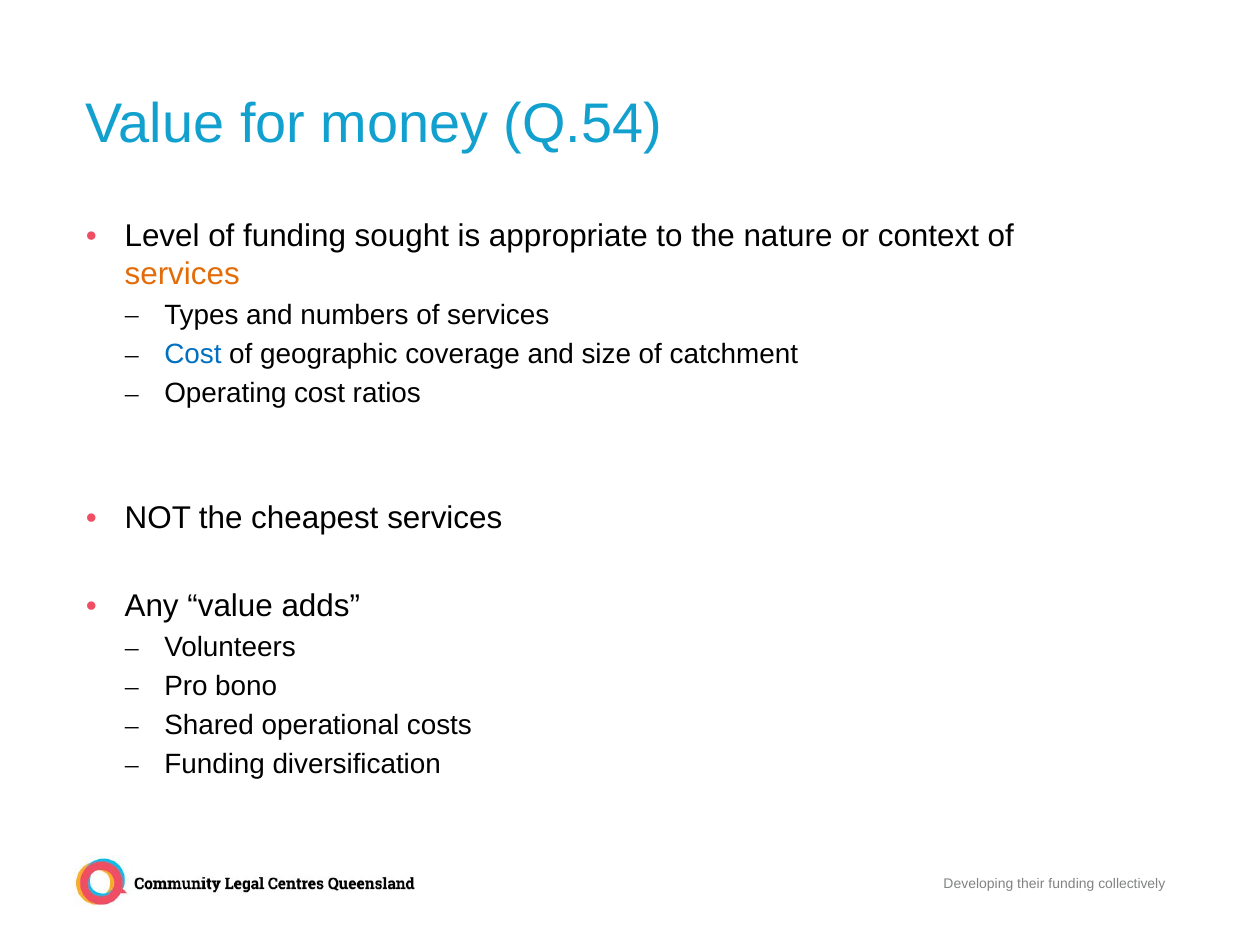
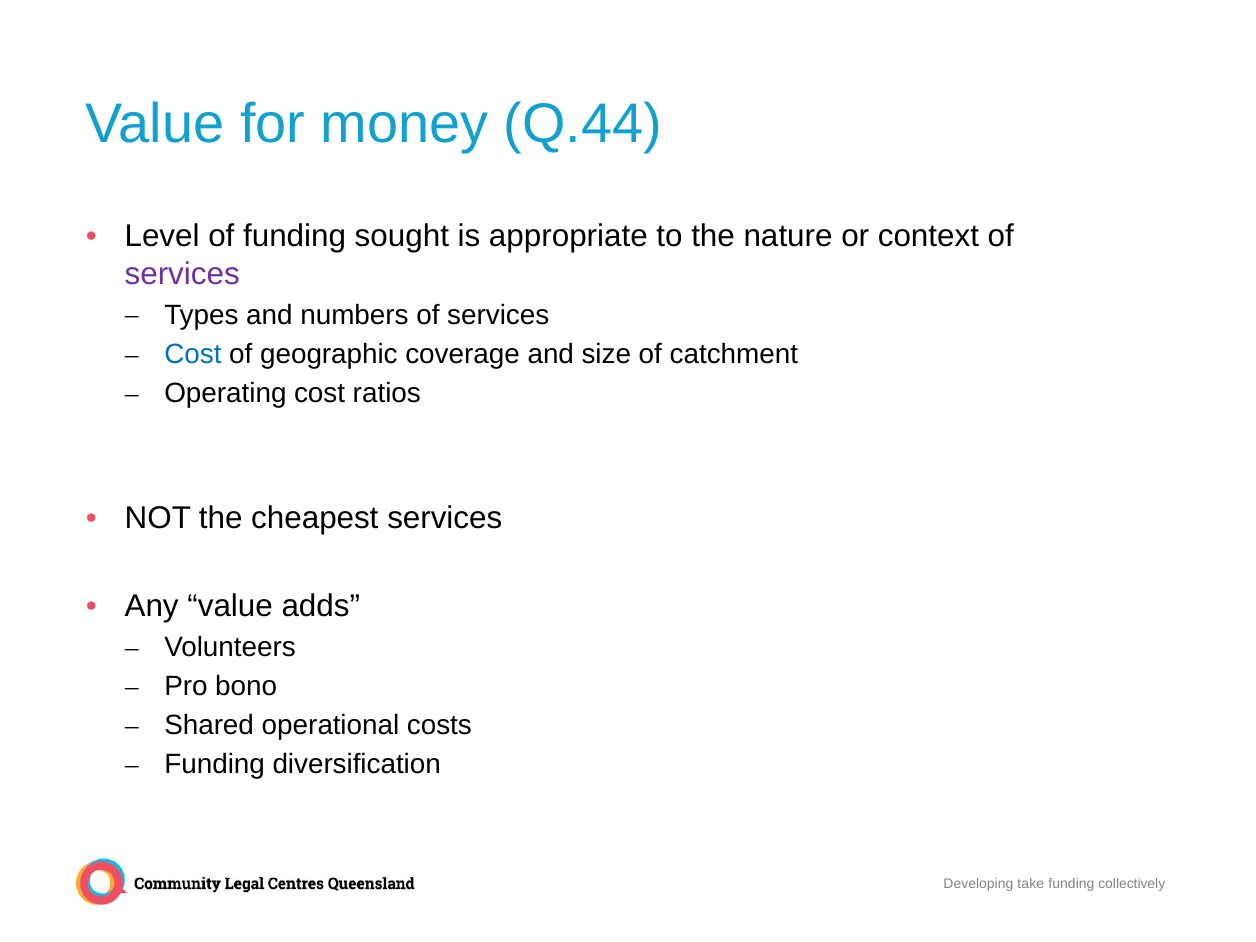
Q.54: Q.54 -> Q.44 (583, 124)
services colour: orange -> purple (182, 274)
their: their -> take (1031, 884)
